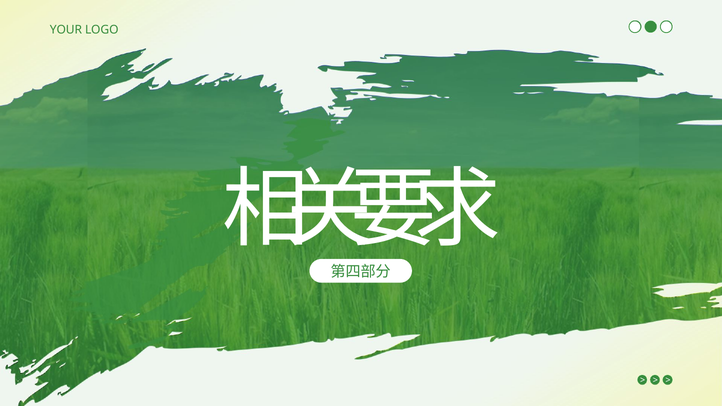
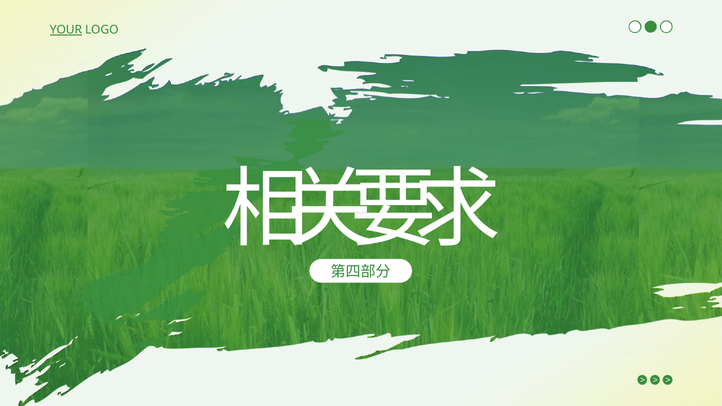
YOUR underline: none -> present (66, 30)
